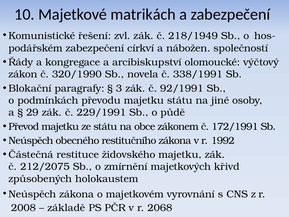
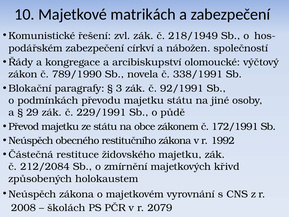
320/1990: 320/1990 -> 789/1990 (77, 74)
212/2075: 212/2075 -> 212/2084 (45, 166)
základě: základě -> školách (66, 207)
2068: 2068 -> 2079 (160, 207)
